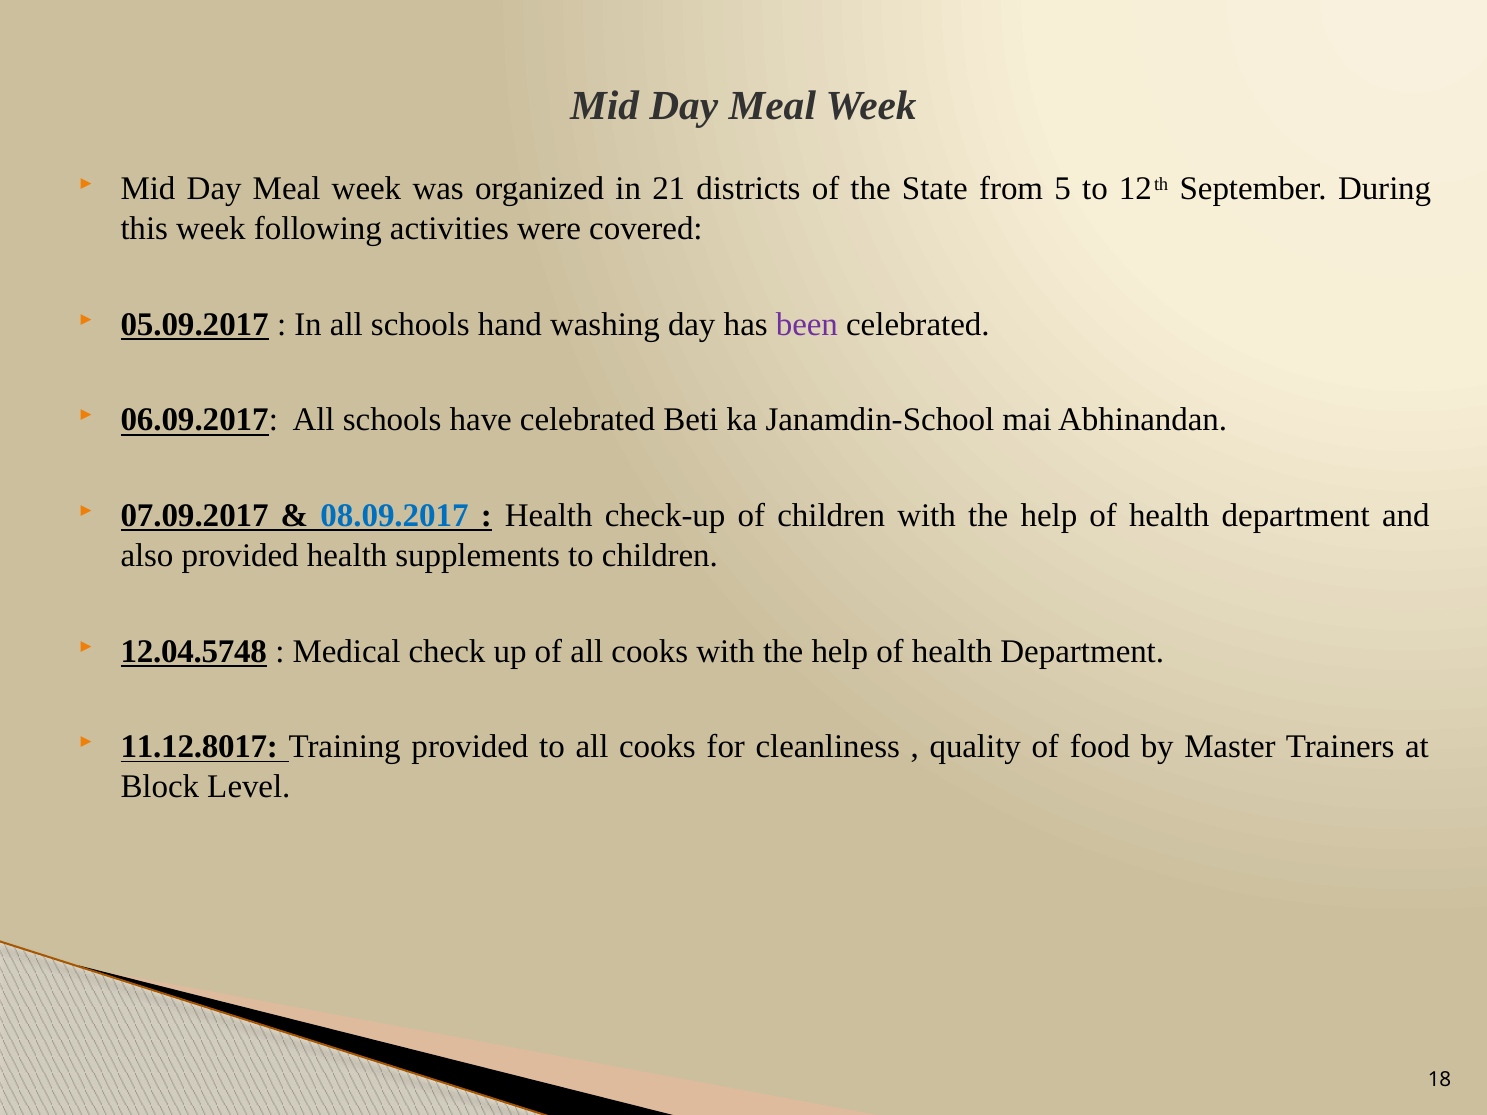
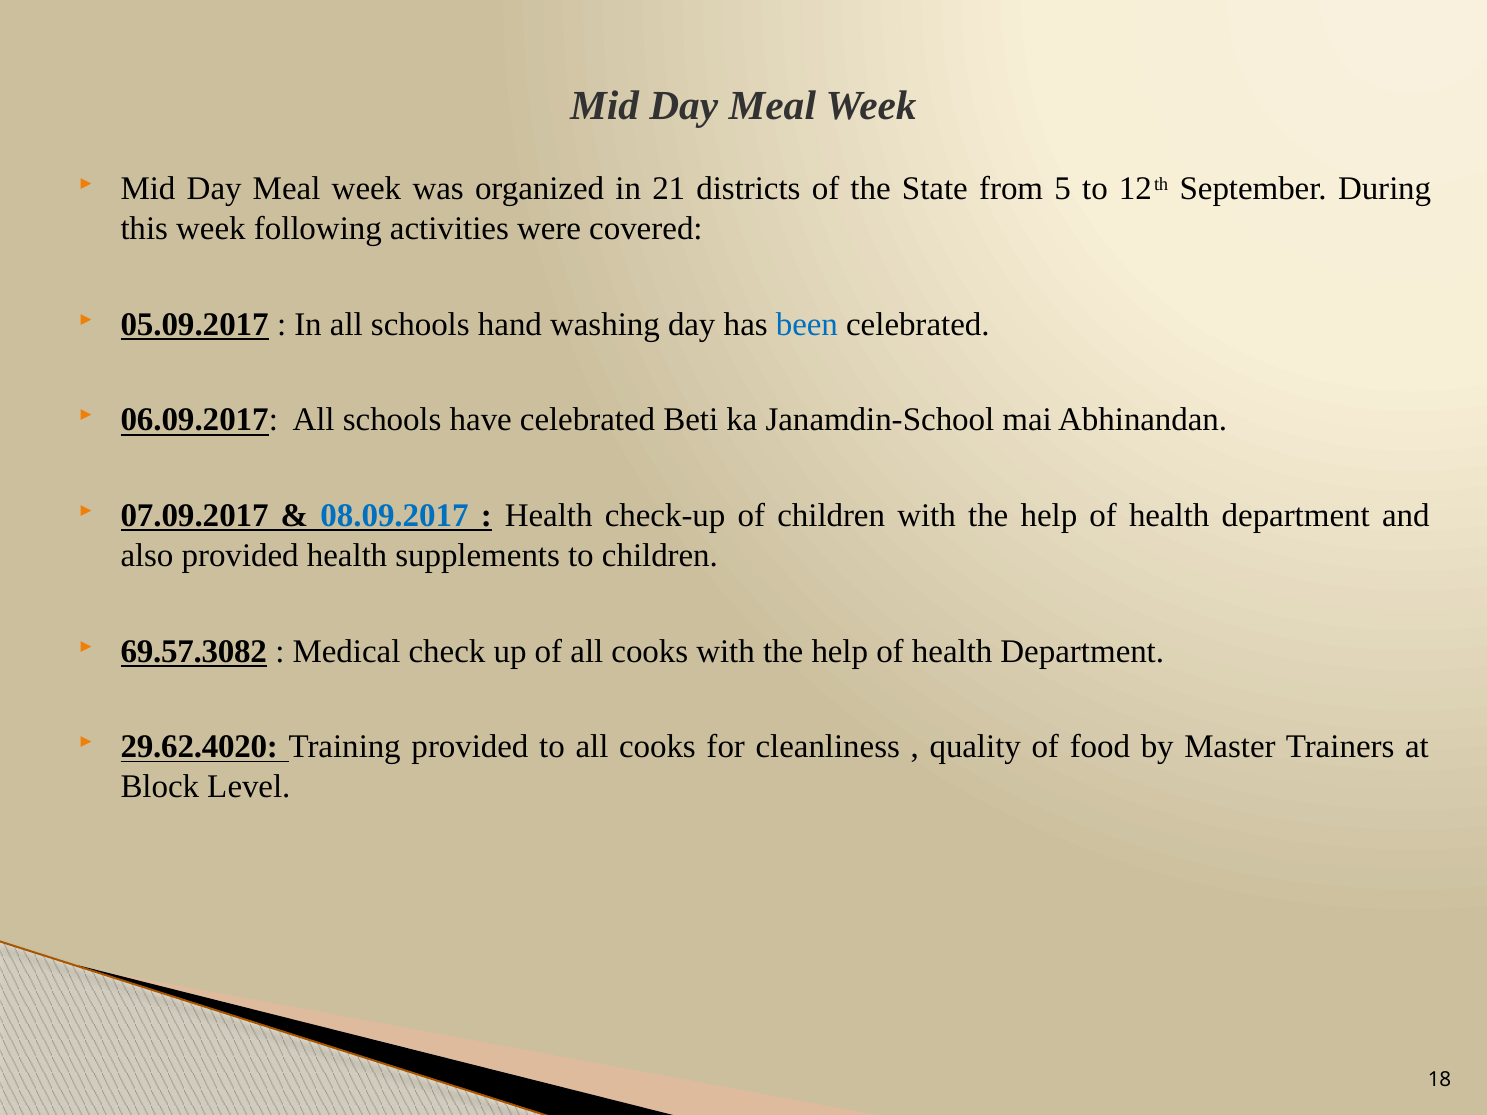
been colour: purple -> blue (807, 324)
12.04.5748: 12.04.5748 -> 69.57.3082 (194, 651)
11.12.8017: 11.12.8017 -> 29.62.4020 (199, 747)
